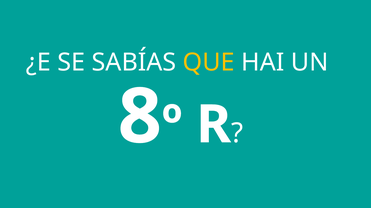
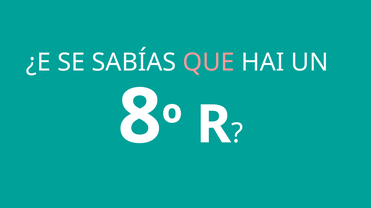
QUE colour: yellow -> pink (209, 63)
